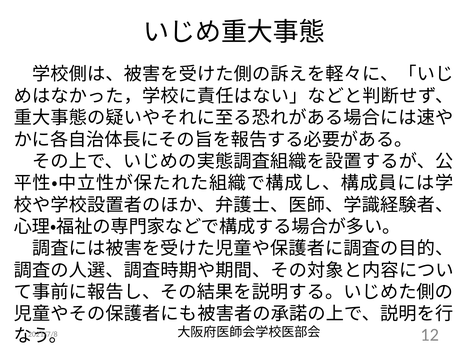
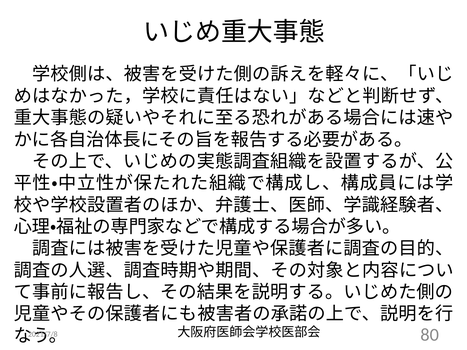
12: 12 -> 80 (430, 335)
